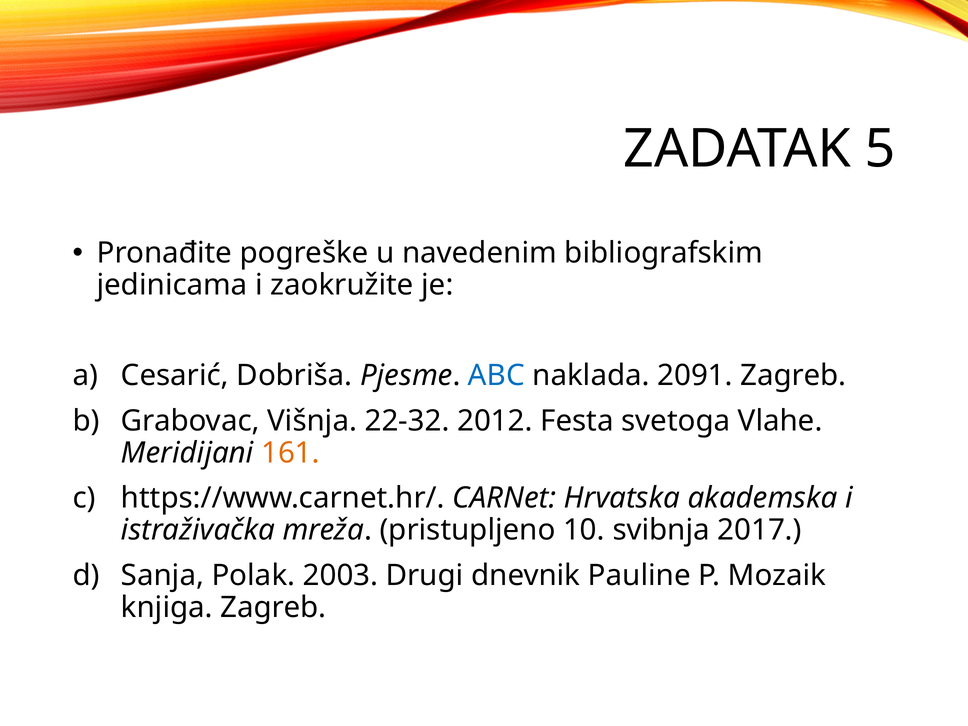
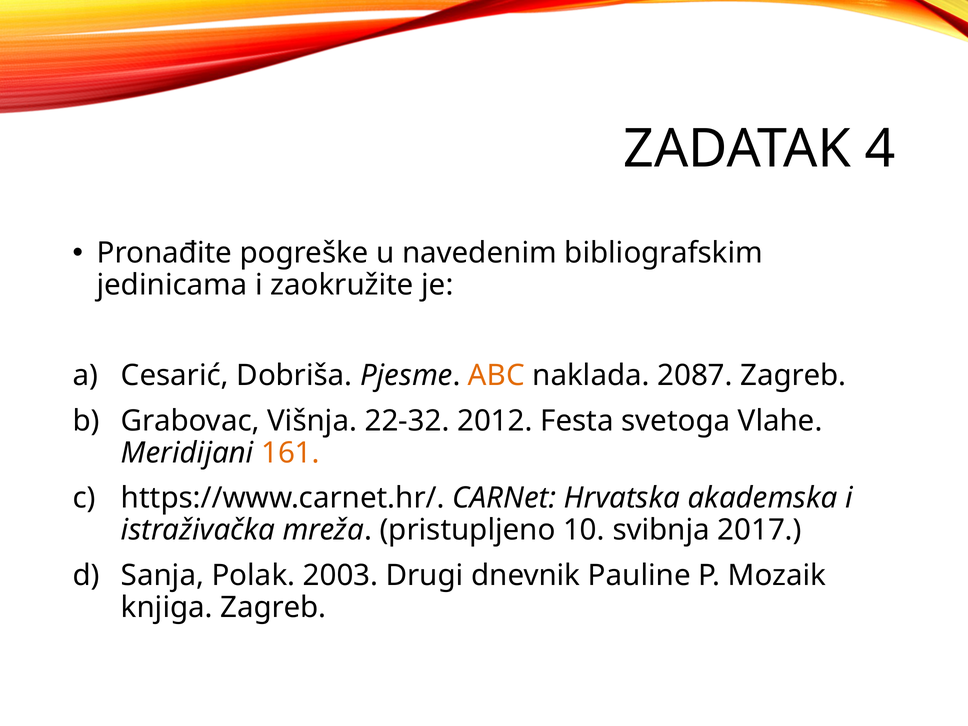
5: 5 -> 4 (880, 149)
ABC colour: blue -> orange (496, 376)
2091: 2091 -> 2087 (695, 376)
